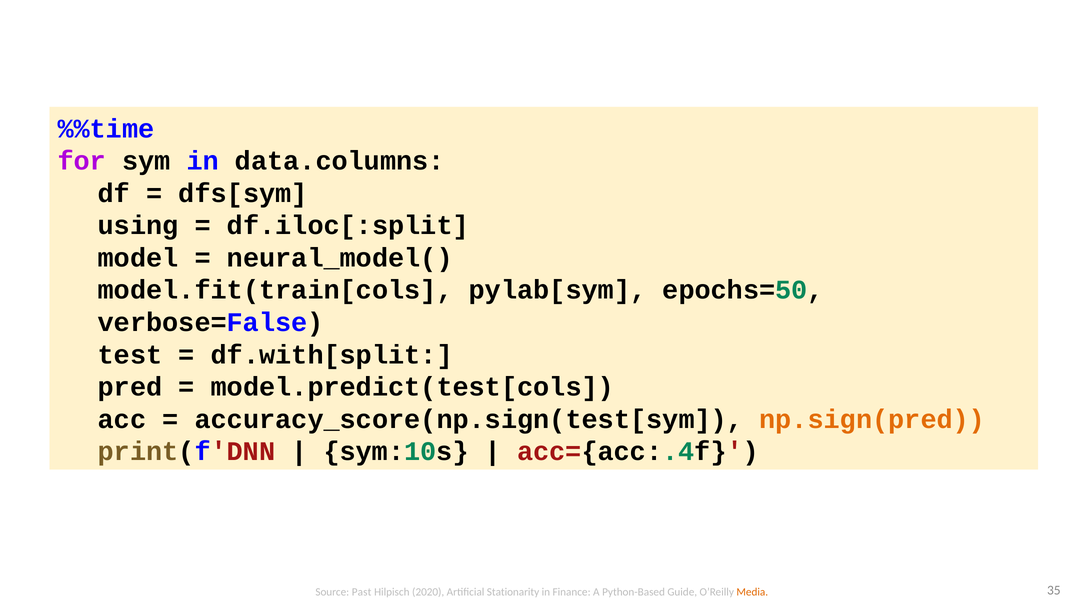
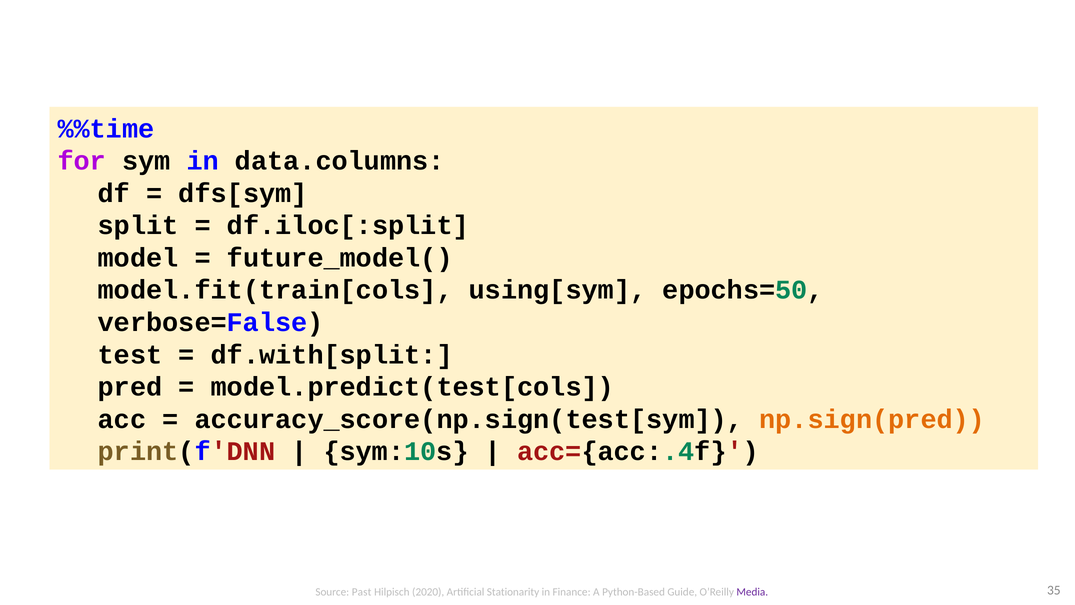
using: using -> split (138, 225)
neural_model(: neural_model( -> future_model( (340, 258)
pylab[sym: pylab[sym -> using[sym (558, 290)
Media colour: orange -> purple (752, 592)
